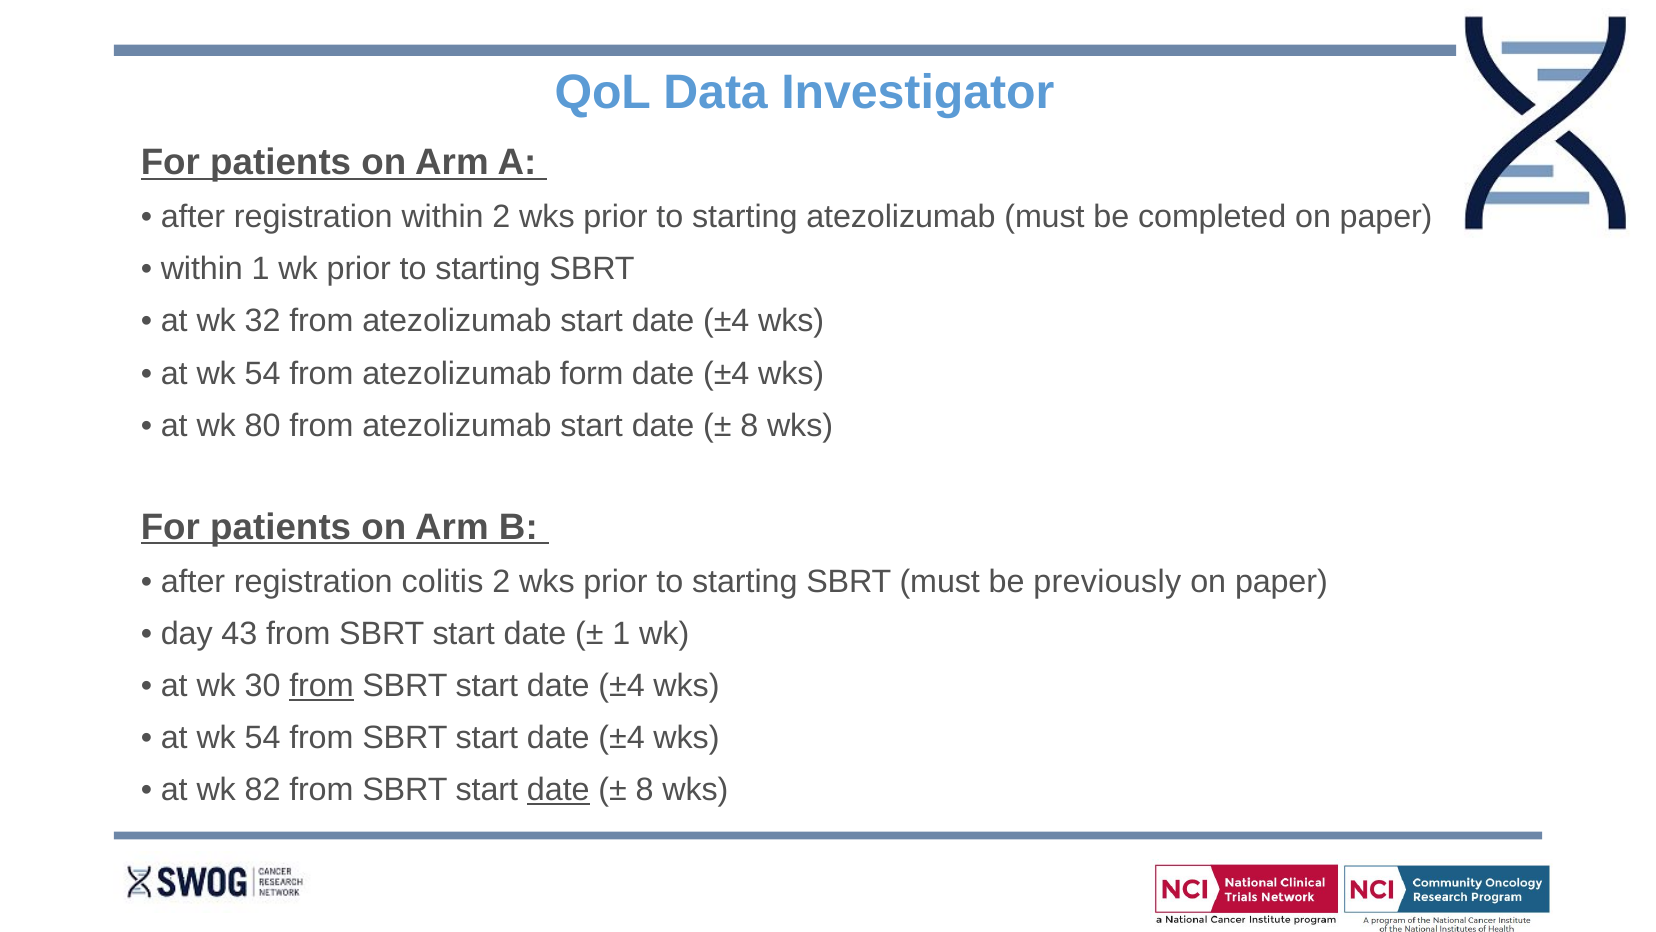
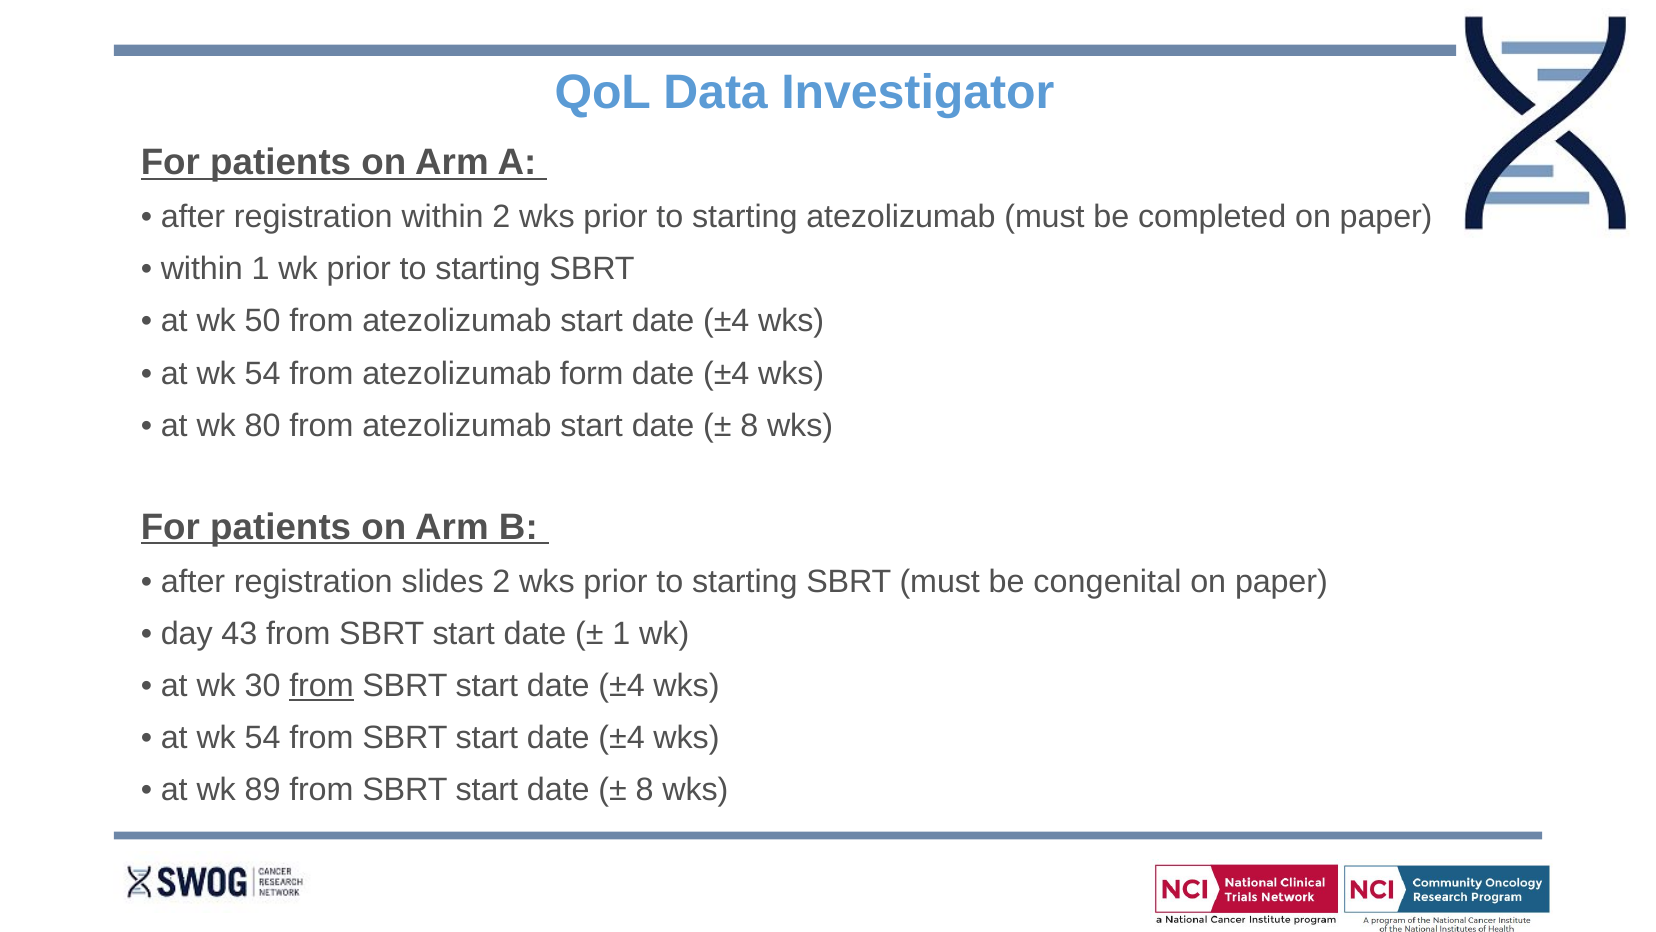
32: 32 -> 50 (263, 321)
colitis: colitis -> slides (443, 581)
previously: previously -> congenital (1107, 581)
82: 82 -> 89 (263, 789)
date underline: present -> none (558, 789)
